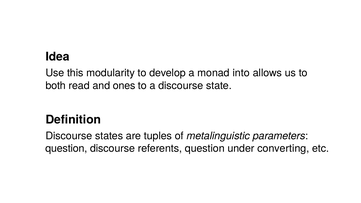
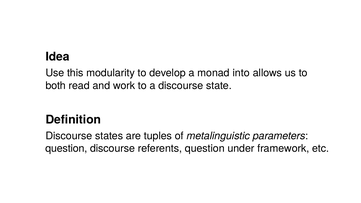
ones: ones -> work (124, 86)
converting: converting -> framework (283, 149)
